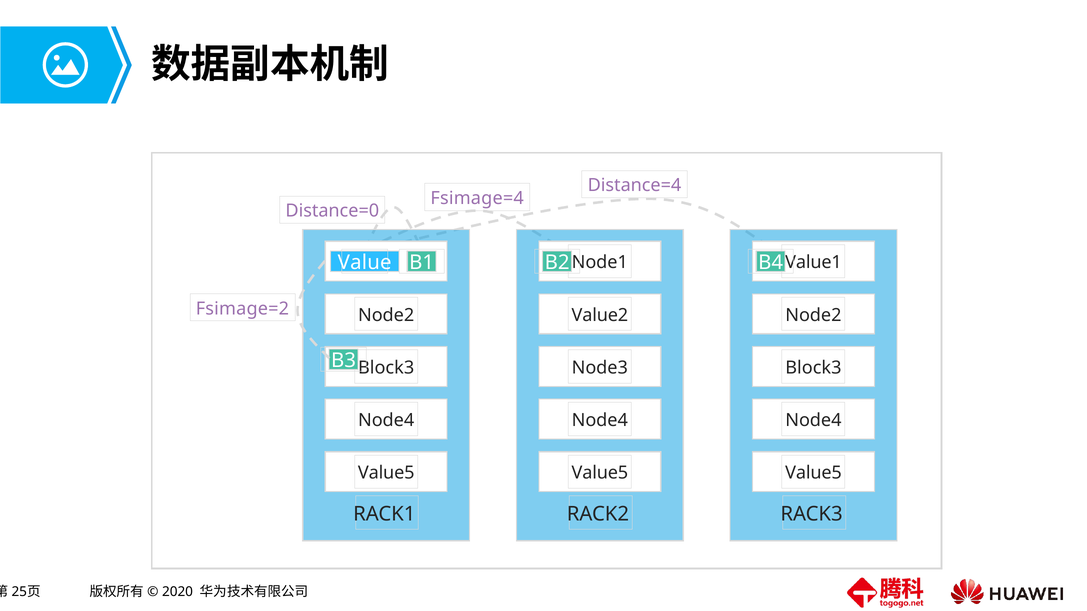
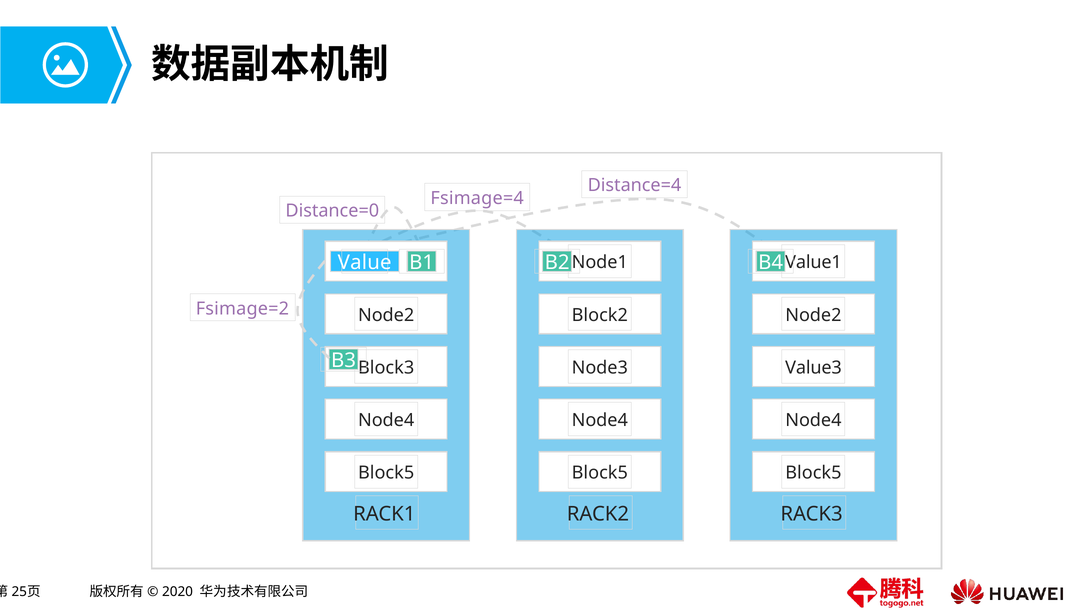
Value2: Value2 -> Block2 (600, 315)
Block3: Block3 -> Value3 (814, 368)
Value5: Value5 -> Block5 (386, 473)
Value5: Value5 -> Block5 (600, 473)
Value5: Value5 -> Block5 (813, 473)
